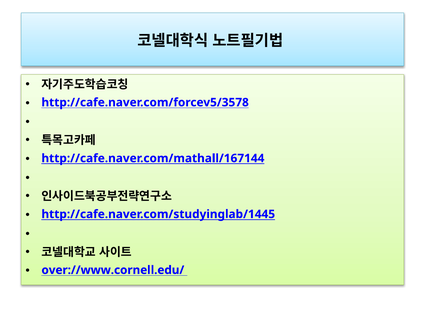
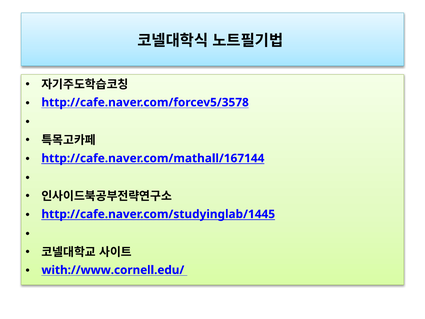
over://www.cornell.edu/: over://www.cornell.edu/ -> with://www.cornell.edu/ (113, 270)
